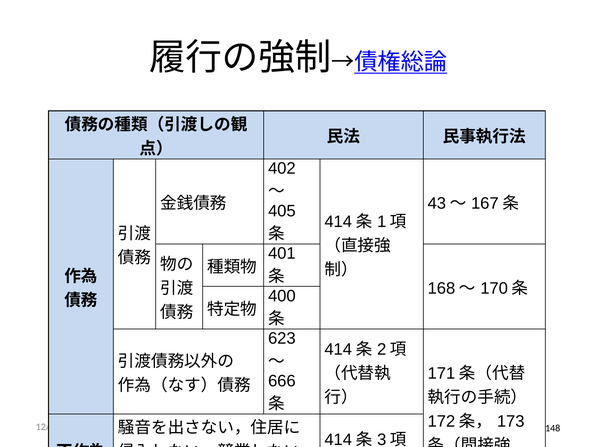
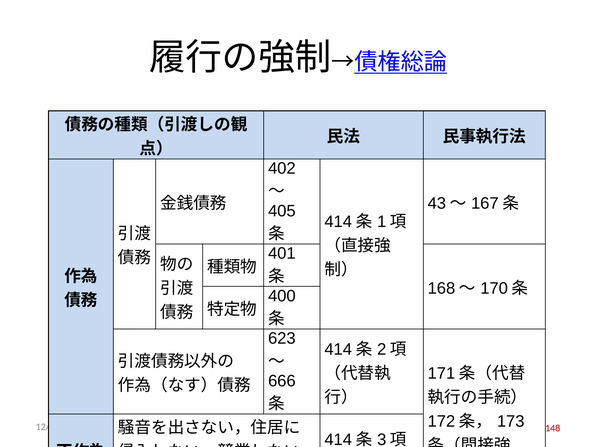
148 colour: black -> red (553, 428)
